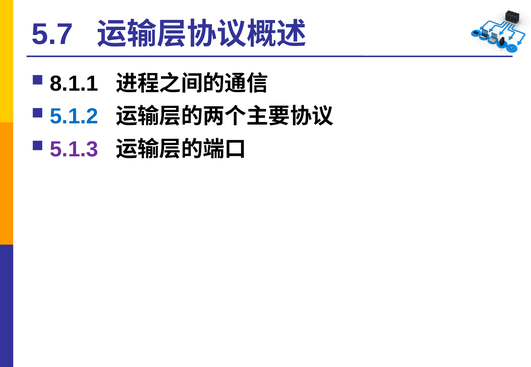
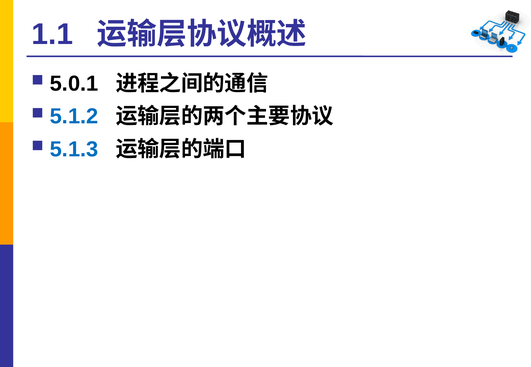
5.7: 5.7 -> 1.1 (52, 34)
8.1.1: 8.1.1 -> 5.0.1 (74, 84)
5.1.3 colour: purple -> blue (74, 149)
